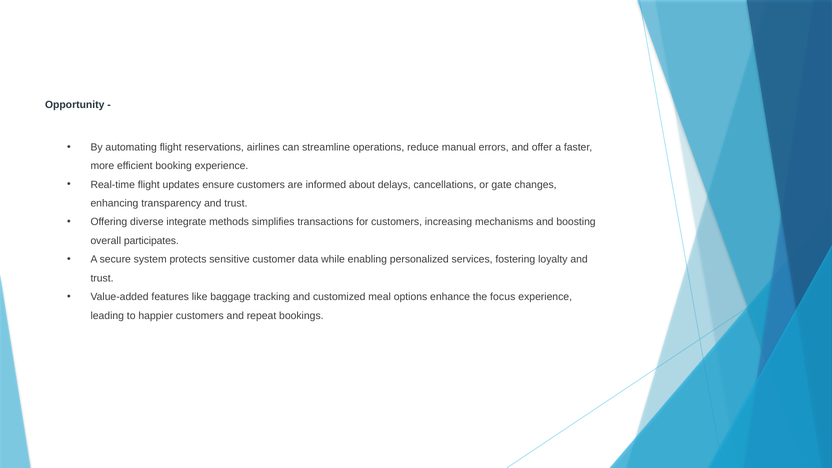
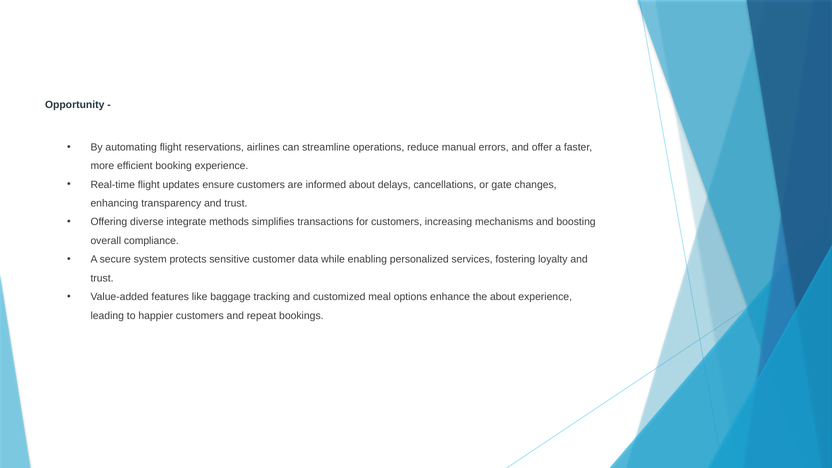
participates: participates -> compliance (151, 241)
the focus: focus -> about (503, 297)
